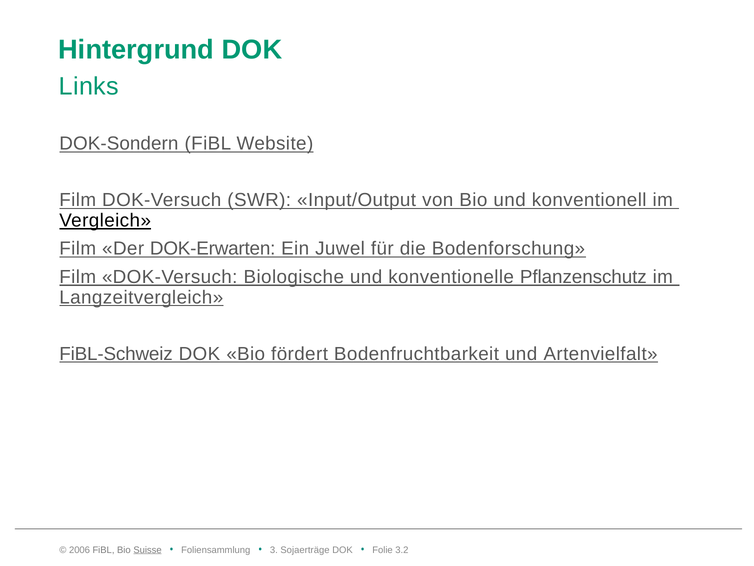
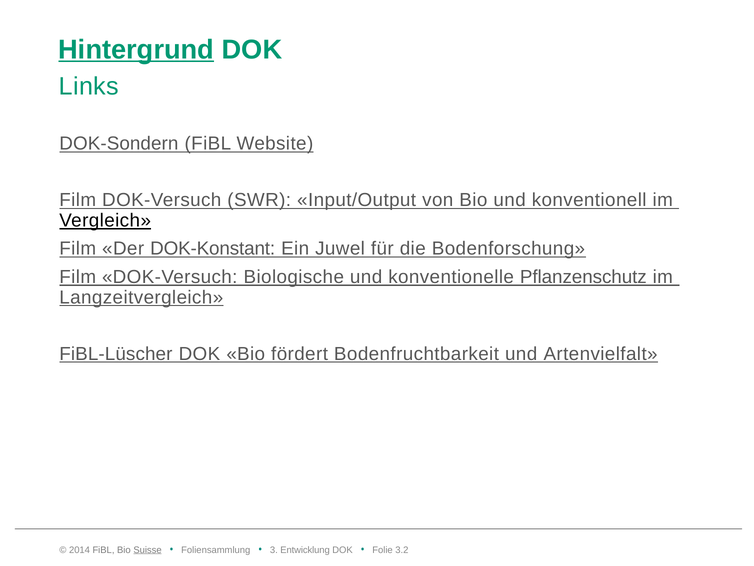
Hintergrund underline: none -> present (136, 49)
DOK-Erwarten: DOK-Erwarten -> DOK-Konstant (213, 248)
FiBL-Schweiz: FiBL-Schweiz -> FiBL-Lüscher (116, 353)
2006: 2006 -> 2014 (80, 549)
Sojaerträge: Sojaerträge -> Entwicklung (305, 549)
